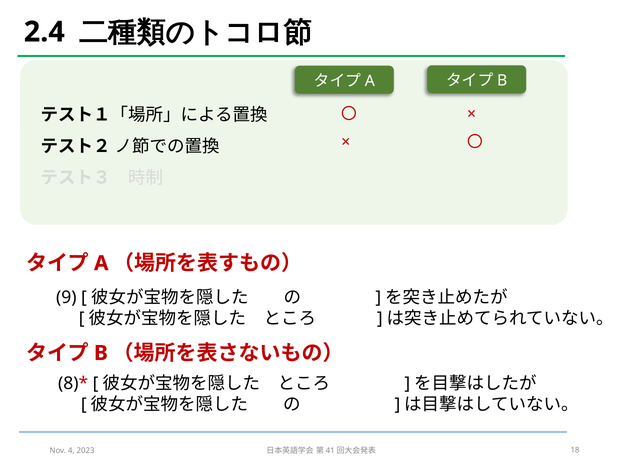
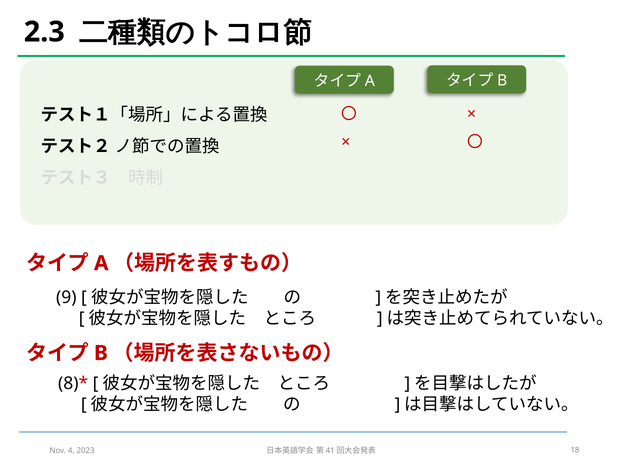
2.4: 2.4 -> 2.3 (44, 32)
